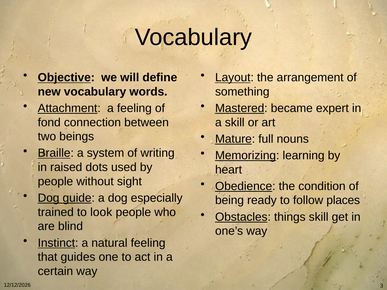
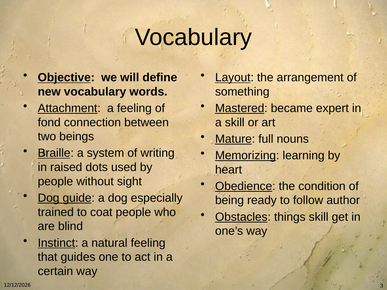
places: places -> author (343, 201)
look: look -> coat (101, 212)
